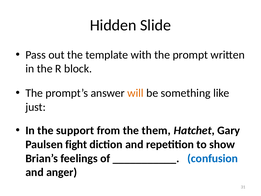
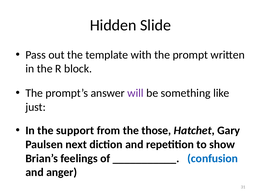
will colour: orange -> purple (136, 93)
them: them -> those (156, 130)
fight: fight -> next (76, 144)
